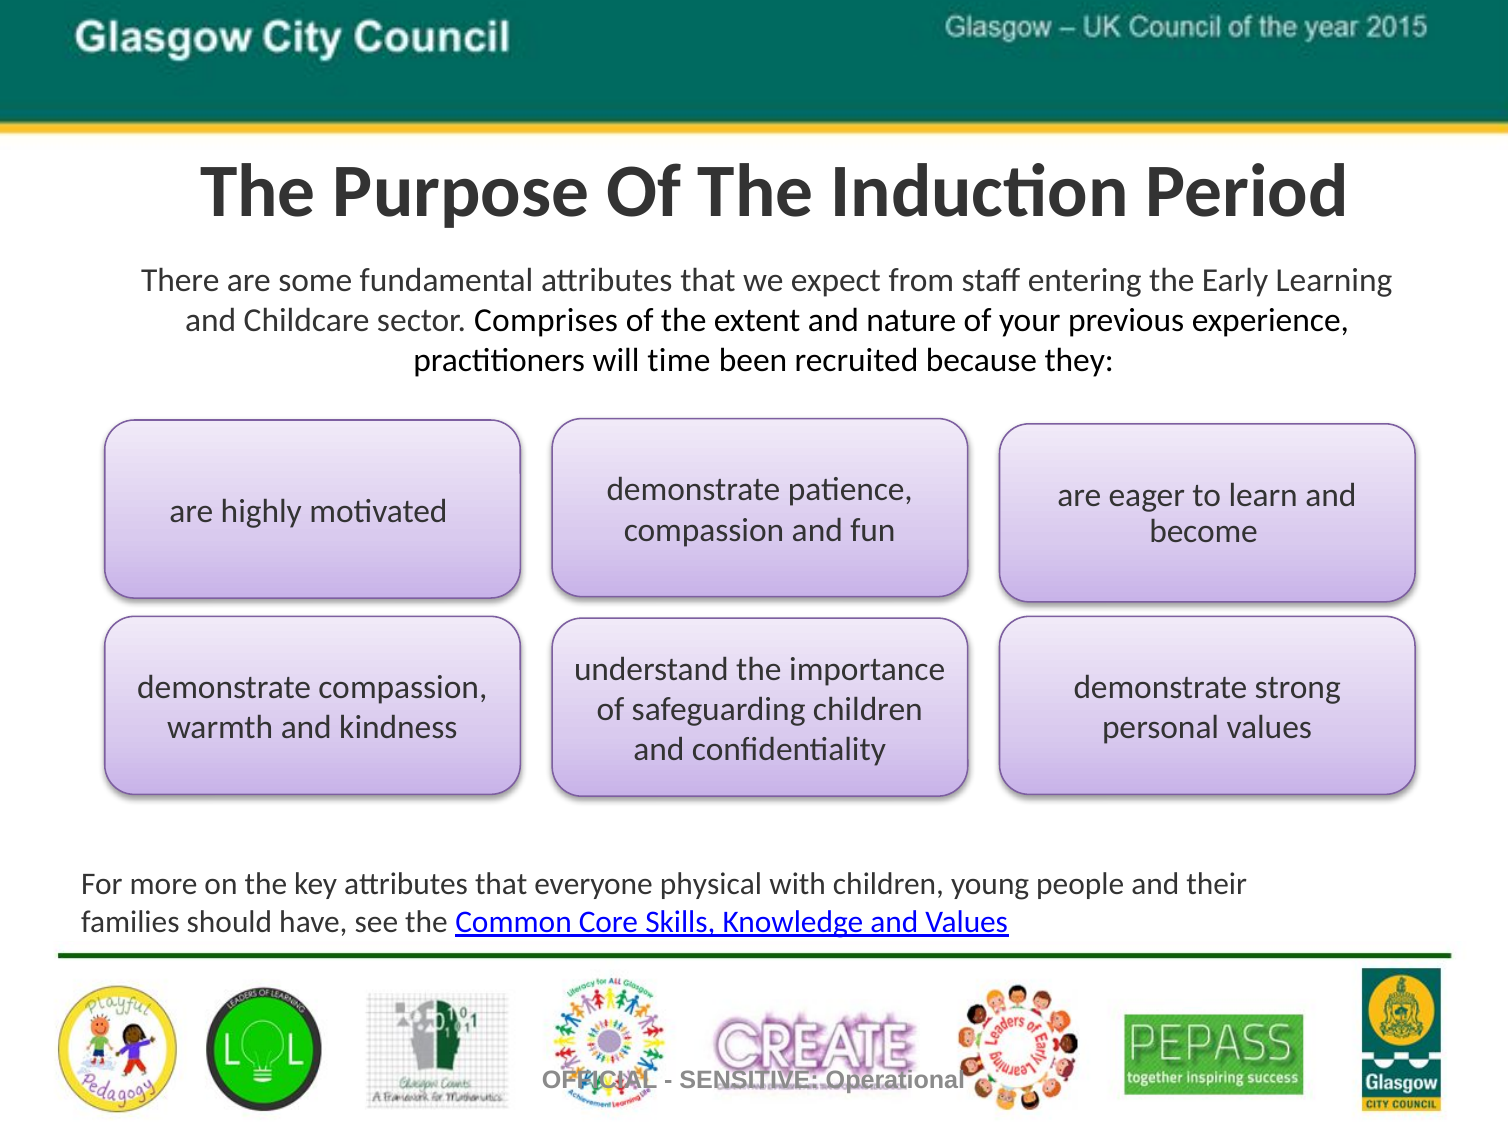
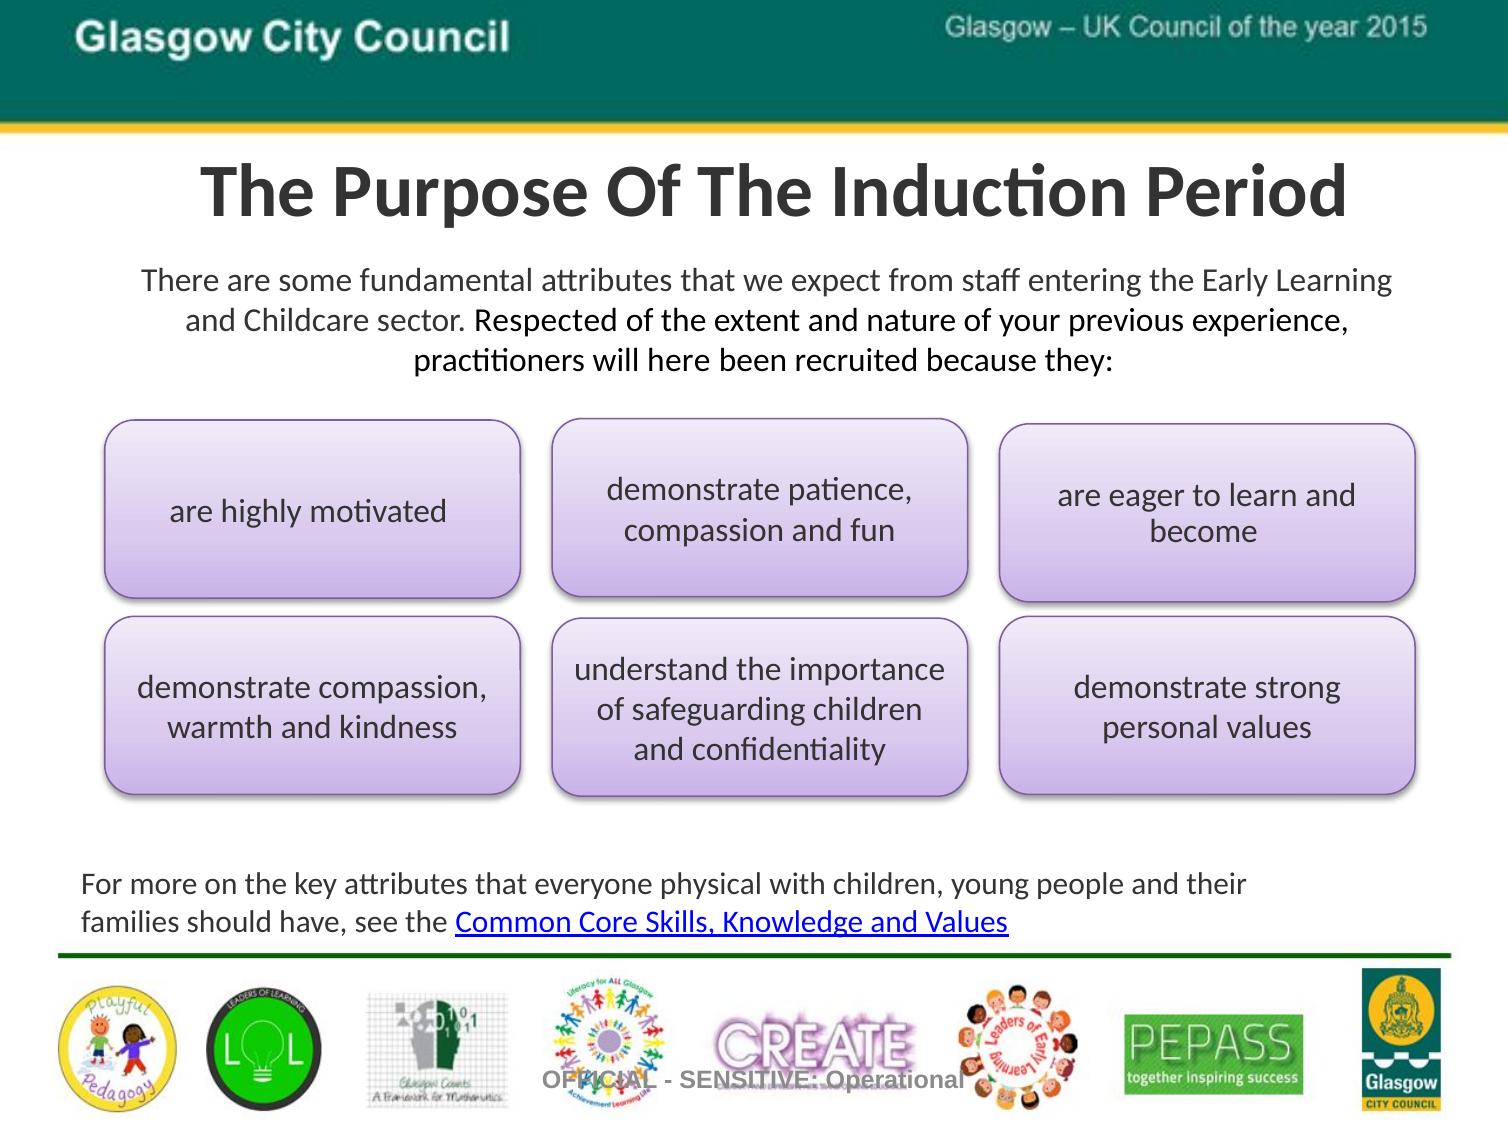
Comprises: Comprises -> Respected (546, 320)
time: time -> here (679, 361)
